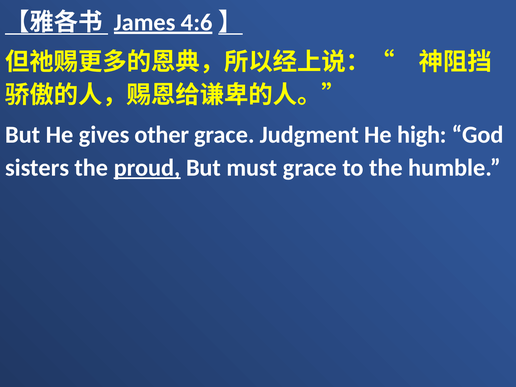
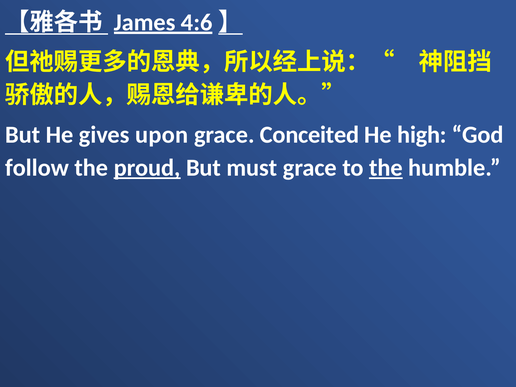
other: other -> upon (162, 135)
Judgment: Judgment -> Conceited (310, 135)
sisters: sisters -> follow (37, 168)
the underline: none -> present (386, 168)
